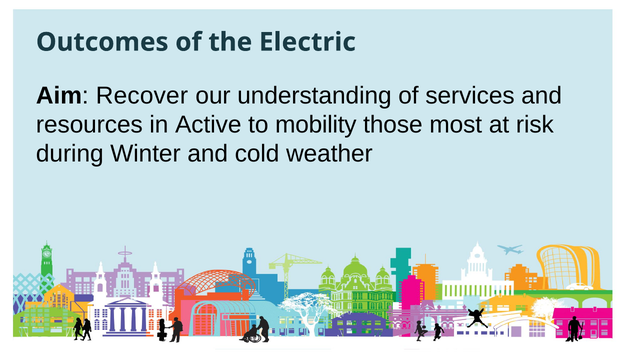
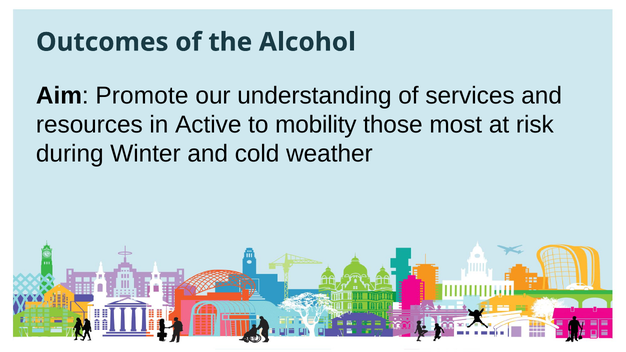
Electric: Electric -> Alcohol (307, 42)
Recover: Recover -> Promote (142, 96)
